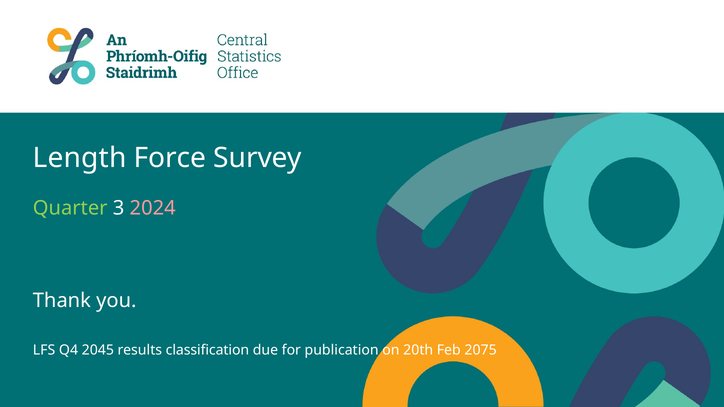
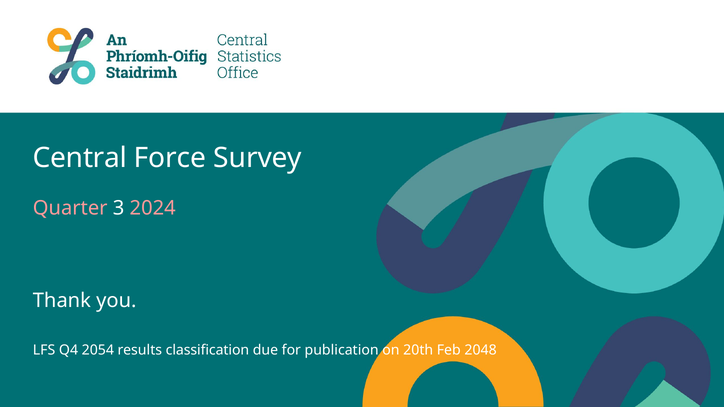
Length: Length -> Central (80, 158)
Quarter colour: light green -> pink (70, 208)
2045: 2045 -> 2054 (98, 350)
2075: 2075 -> 2048 (481, 350)
